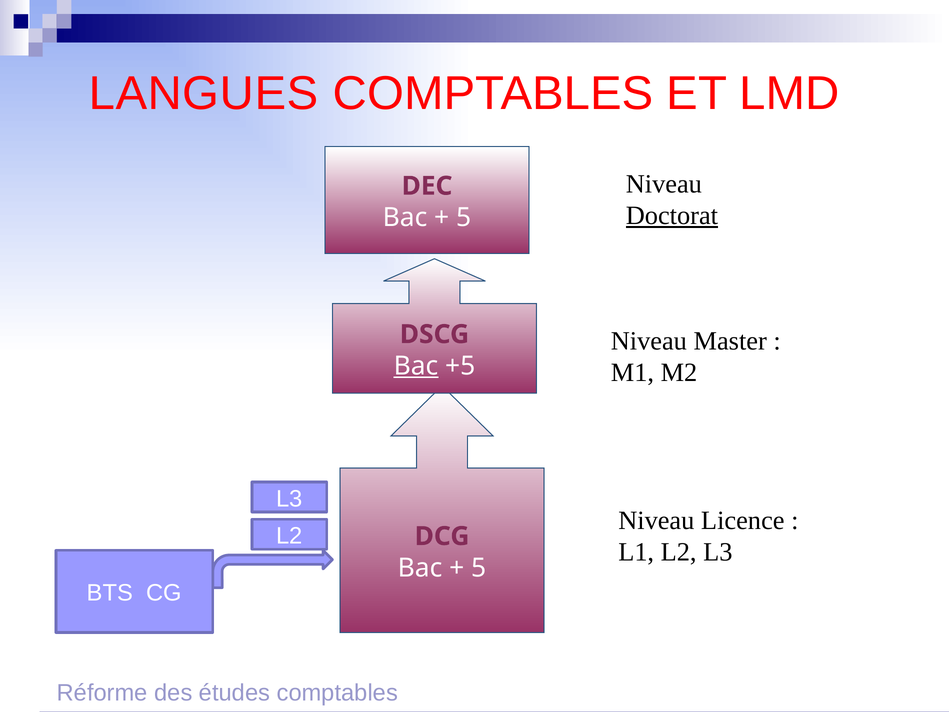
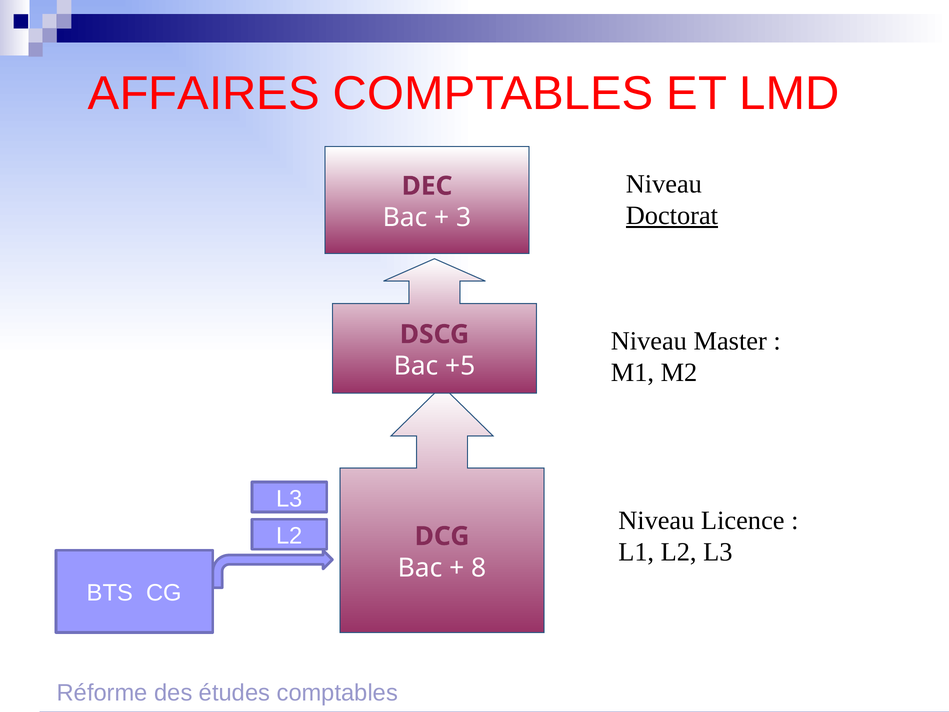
LANGUES: LANGUES -> AFFAIRES (204, 94)
5: 5 -> 3 (464, 218)
Bac underline: present -> none (416, 366)
5: 5 -> 8 (479, 568)
